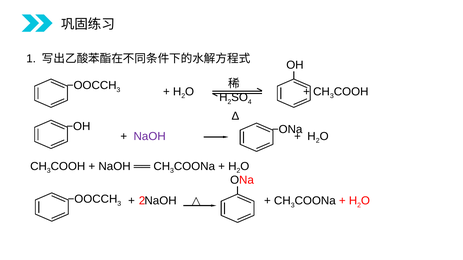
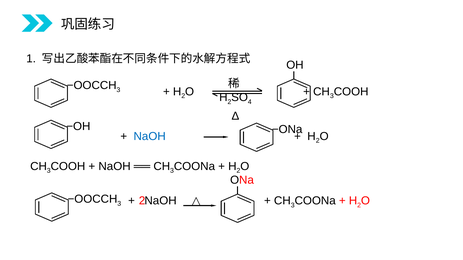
NaOH colour: purple -> blue (150, 137)
